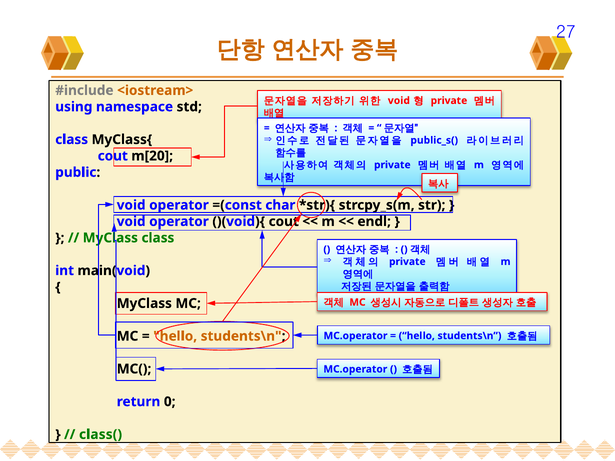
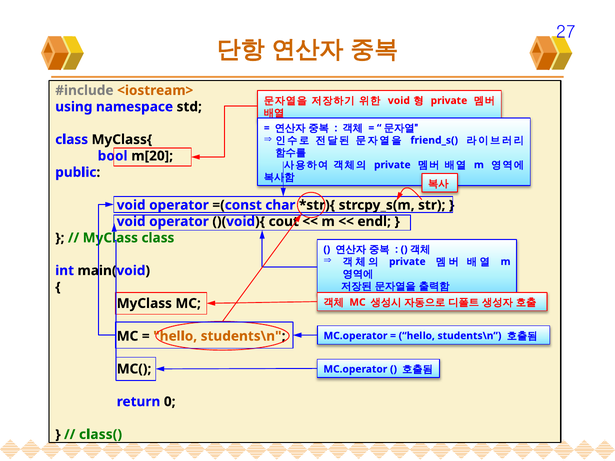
public_s(: public_s( -> friend_s( (434, 140)
cout: cout -> bool (113, 156)
